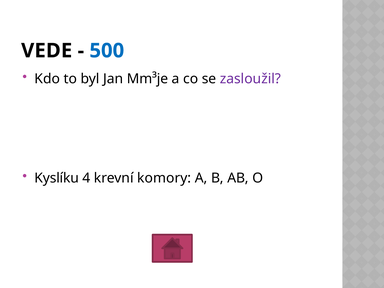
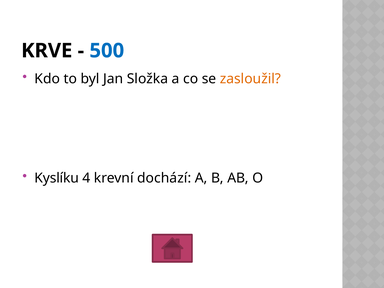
VEDE: VEDE -> KRVE (47, 51)
Mm³je: Mm³je -> Složka (147, 79)
zasloužil colour: purple -> orange (250, 79)
komory: komory -> dochází (164, 178)
